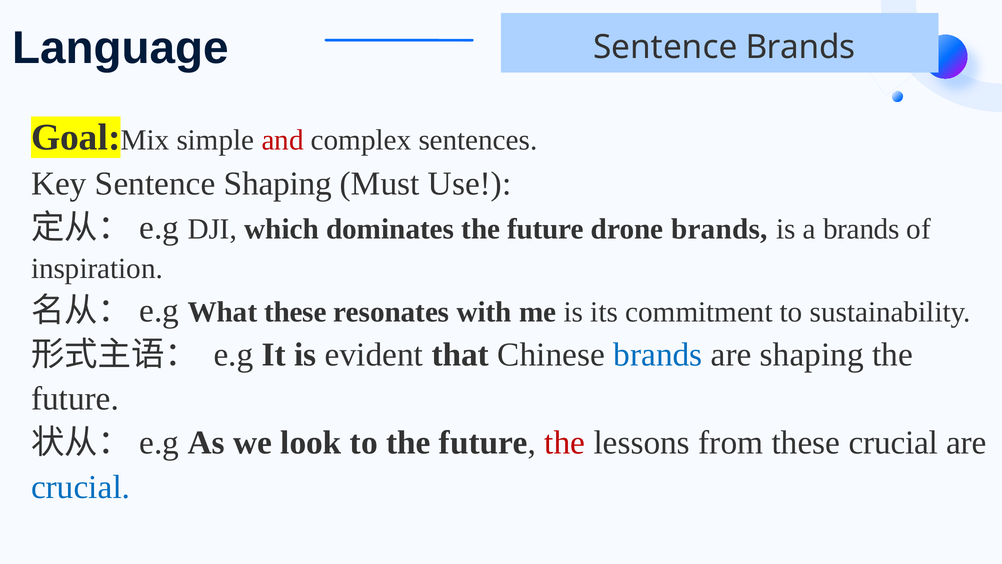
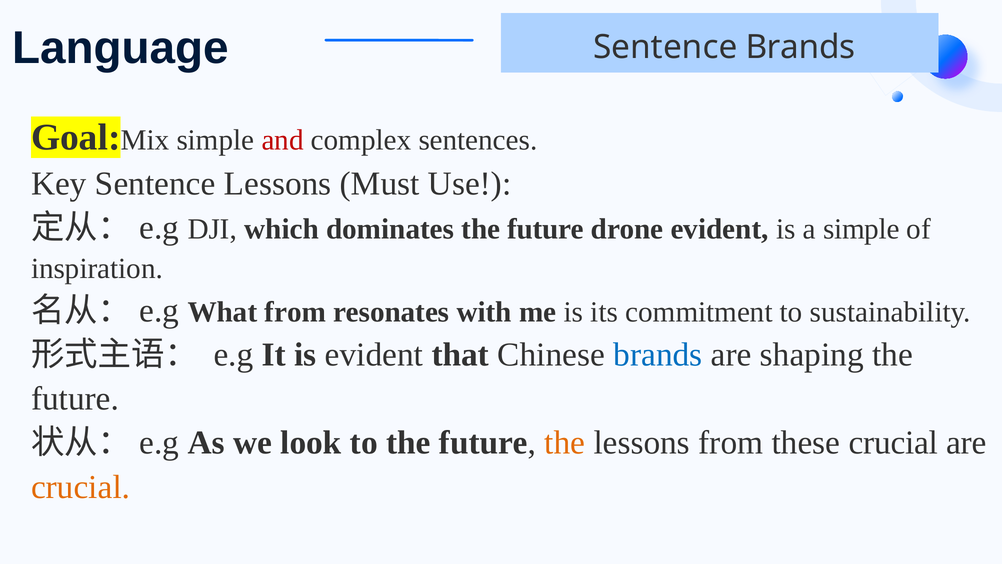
Sentence Shaping: Shaping -> Lessons (278, 184)
drone brands: brands -> evident (720, 229)
a brands: brands -> simple (861, 229)
What these: these -> from (295, 312)
the colour: red -> orange (565, 443)
crucial colour: blue -> orange (81, 487)
